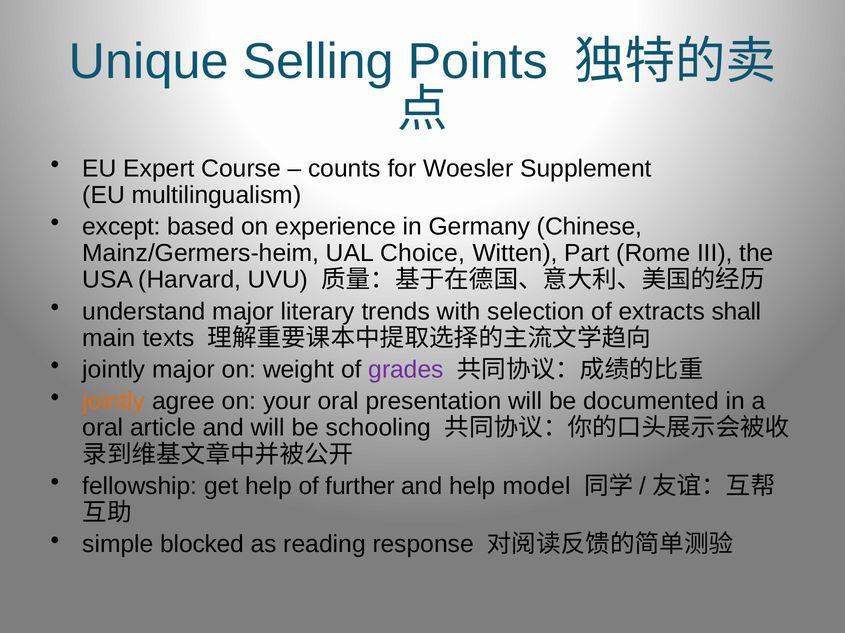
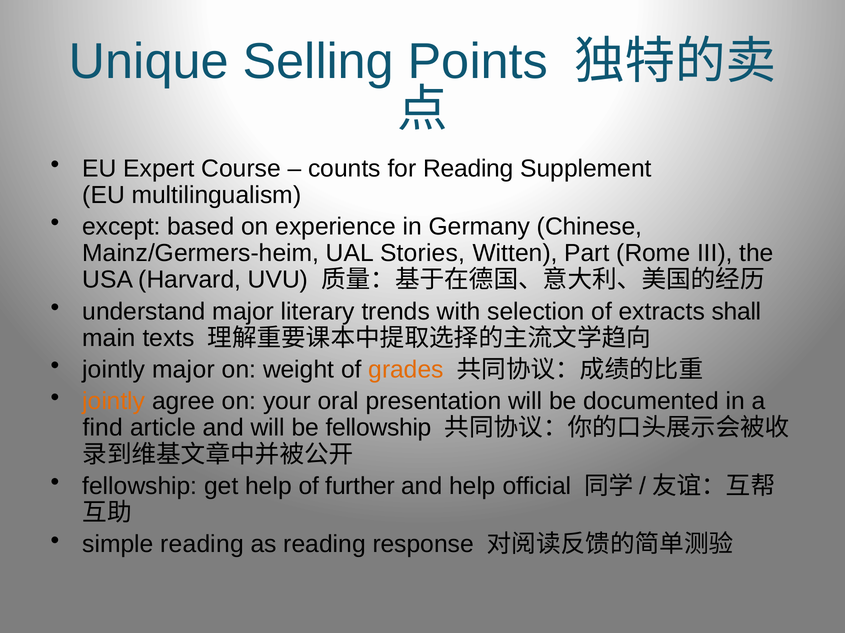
for Woesler: Woesler -> Reading (468, 169)
Choice: Choice -> Stories (423, 254)
grades colour: purple -> orange (406, 370)
oral: oral -> find (103, 428)
be schooling: schooling -> fellowship (379, 428)
model: model -> official (537, 487)
simple blocked: blocked -> reading (202, 545)
